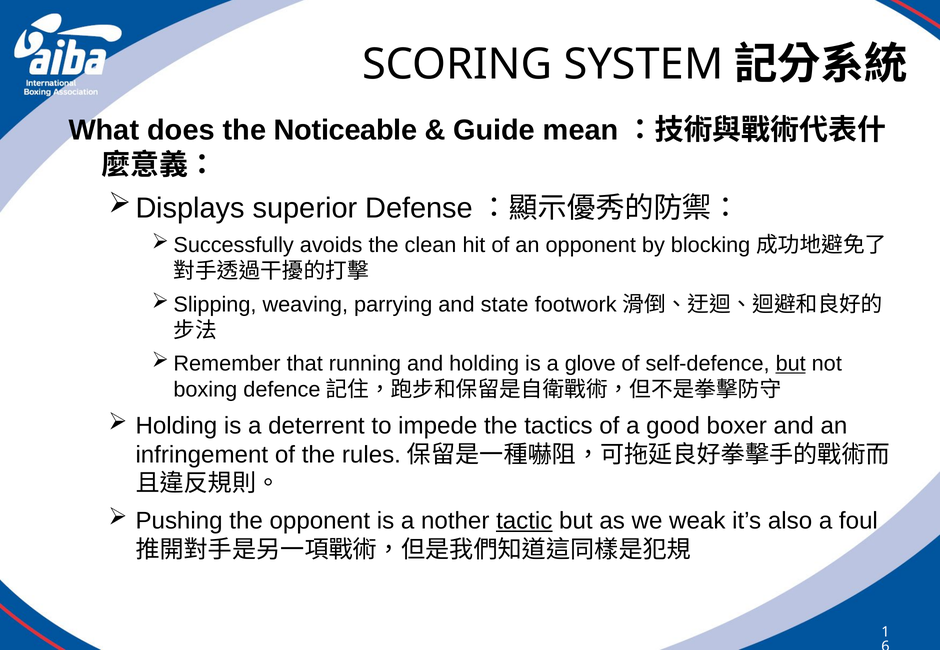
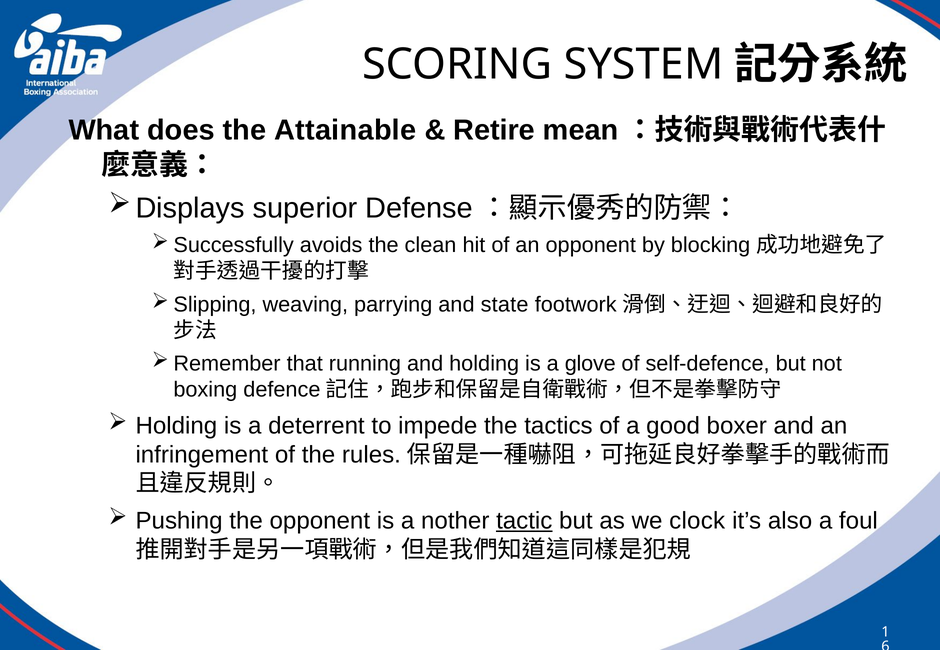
Noticeable: Noticeable -> Attainable (345, 131)
Guide: Guide -> Retire (494, 131)
but underline: present -> none (791, 364)
weak: weak -> clock (697, 521)
